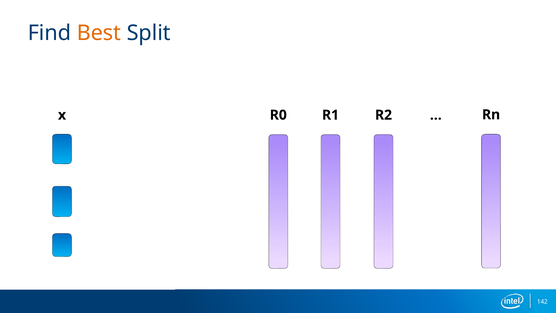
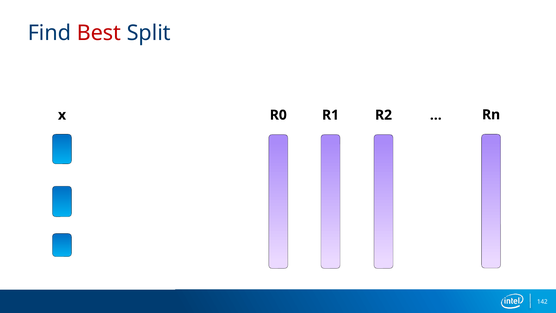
Best colour: orange -> red (99, 33)
